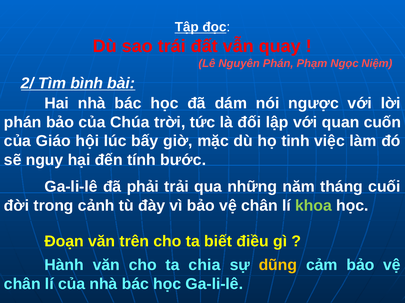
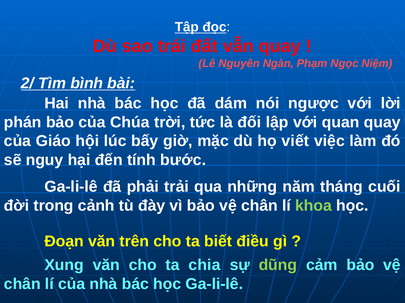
Nguyên Phán: Phán -> Ngàn (278, 64)
quan cuốn: cuốn -> quay (382, 123)
tinh: tinh -> viết (295, 141)
Hành: Hành -> Xung (64, 266)
dũng colour: yellow -> light green (278, 266)
